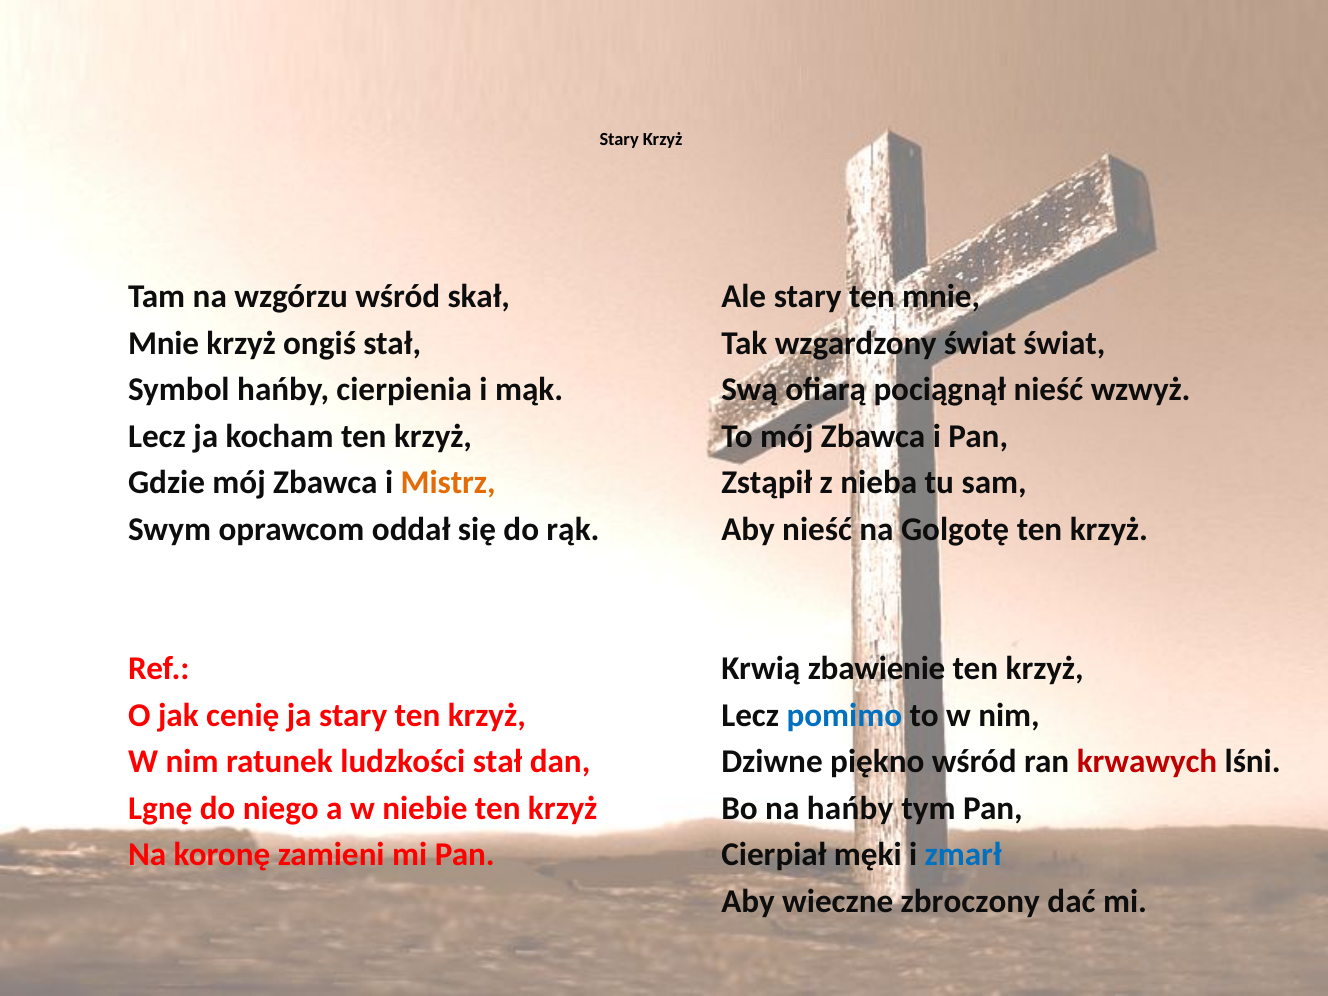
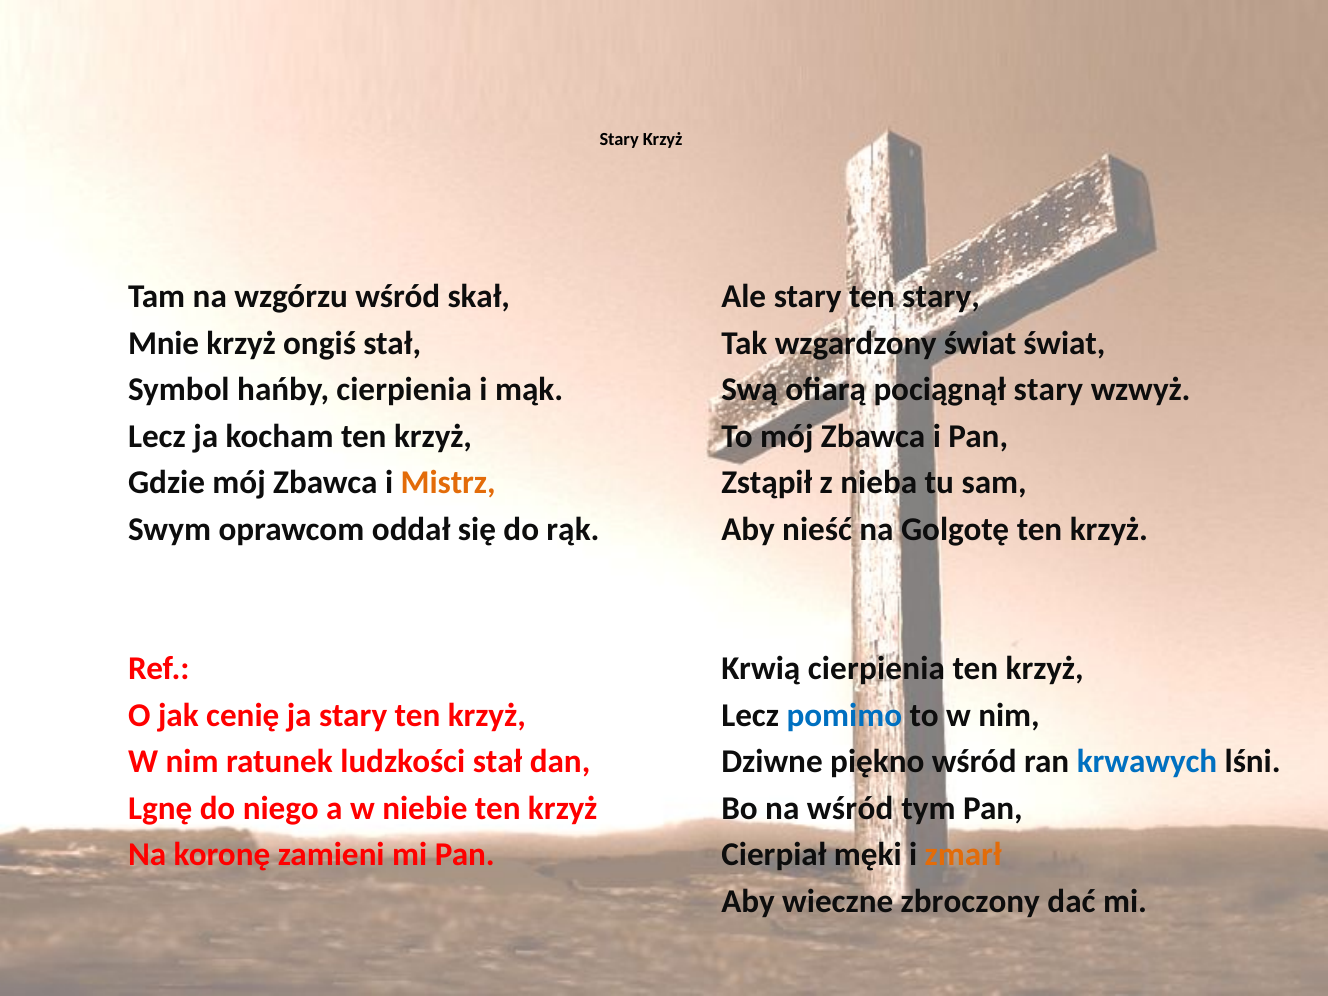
ten mnie: mnie -> stary (941, 297)
pociągnął nieść: nieść -> stary (1048, 390)
Krwią zbawienie: zbawienie -> cierpienia (876, 669)
krwawych colour: red -> blue (1147, 762)
na hańby: hańby -> wśród (850, 808)
zmarł colour: blue -> orange (963, 855)
